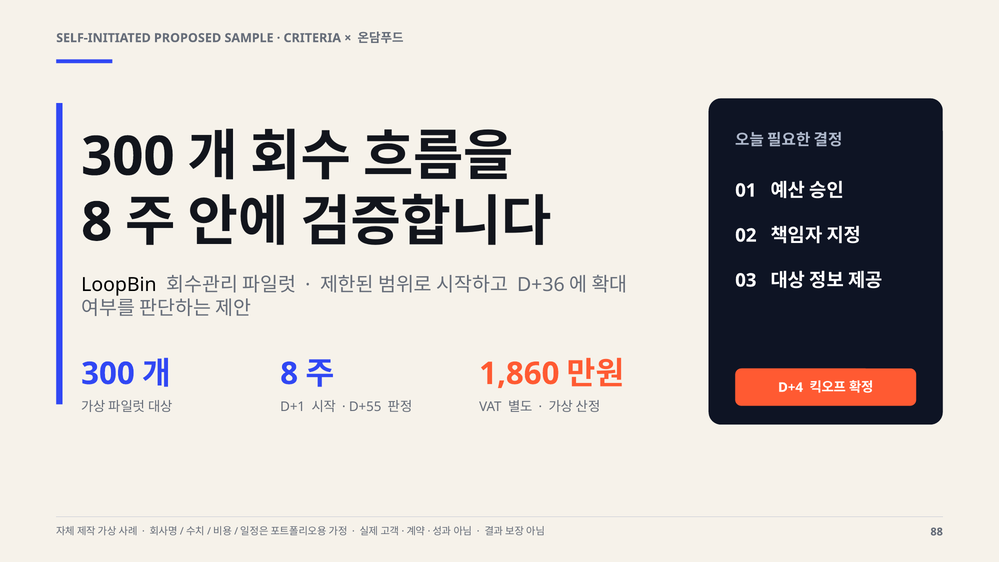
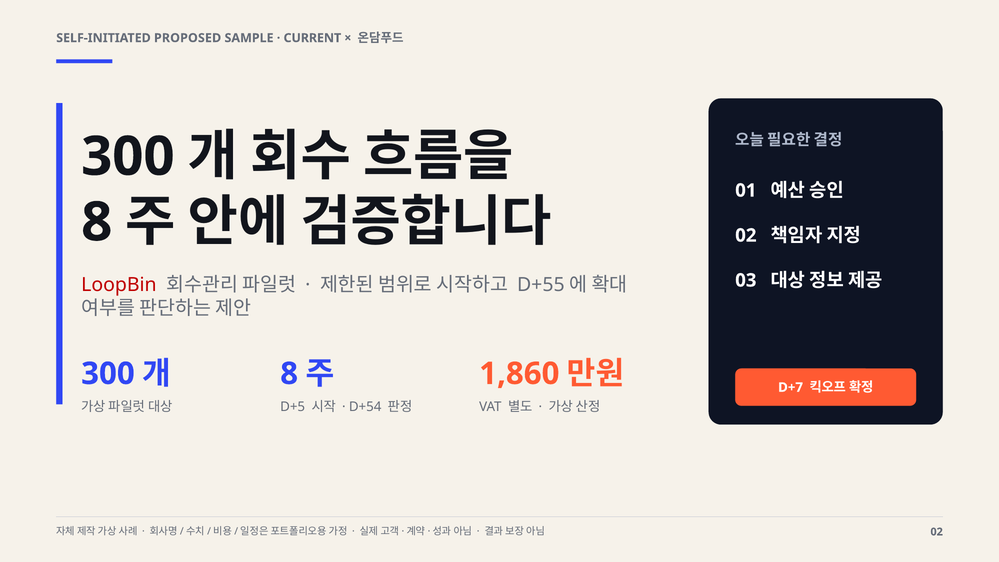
CRITERIA: CRITERIA -> CURRENT (312, 38)
LoopBin colour: black -> red (119, 285)
D+36: D+36 -> D+55 (541, 285)
D+4: D+4 -> D+7 (791, 387)
D+1: D+1 -> D+5 (293, 407)
D+55: D+55 -> D+54 (365, 407)
88: 88 -> 02 (937, 532)
